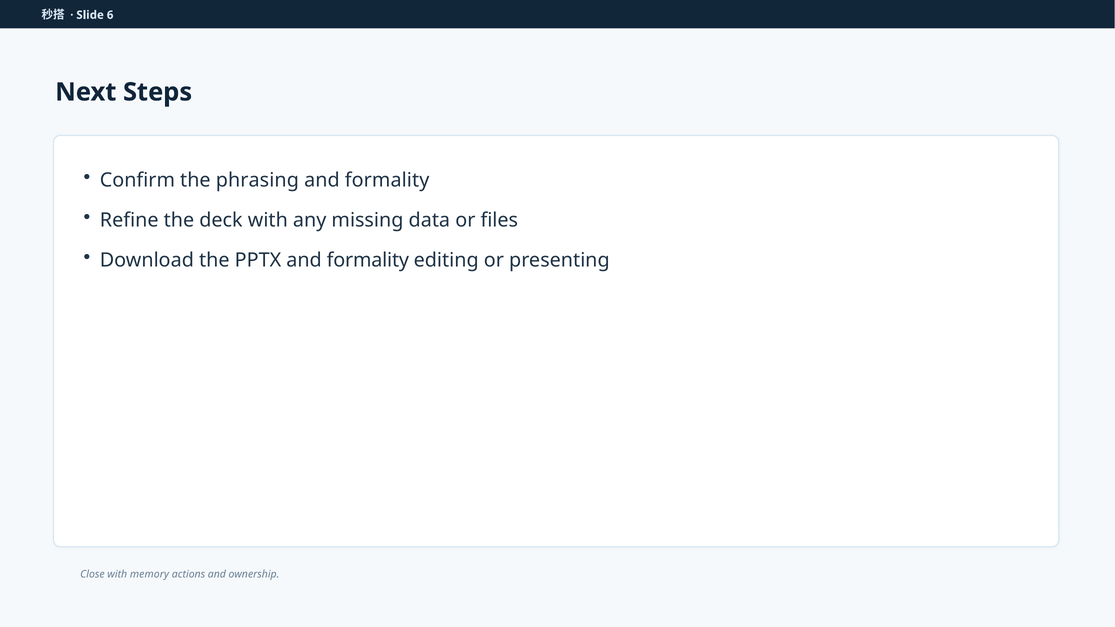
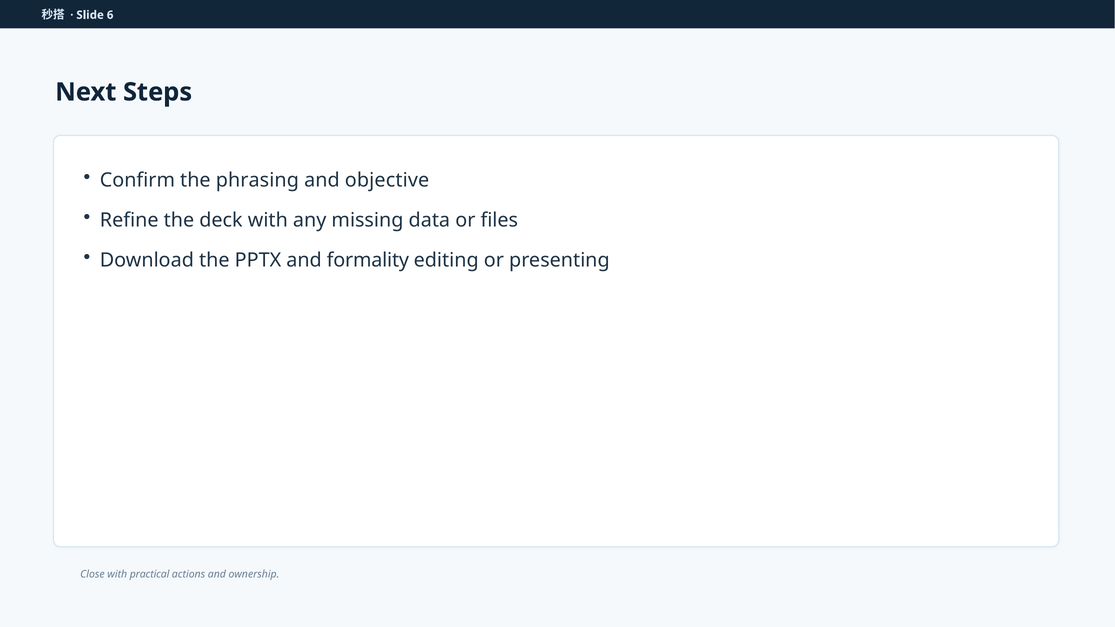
formality: formality -> objective (387, 180)
memory: memory -> practical (150, 574)
